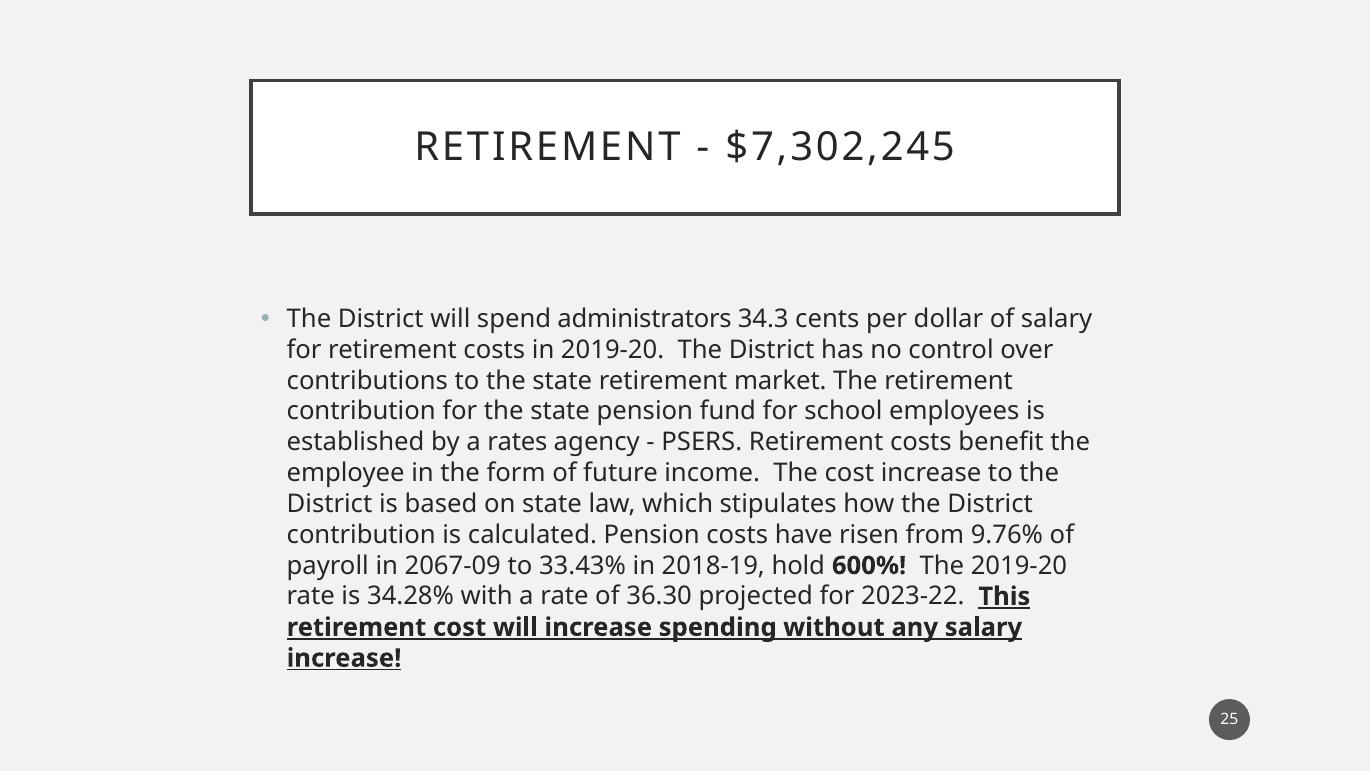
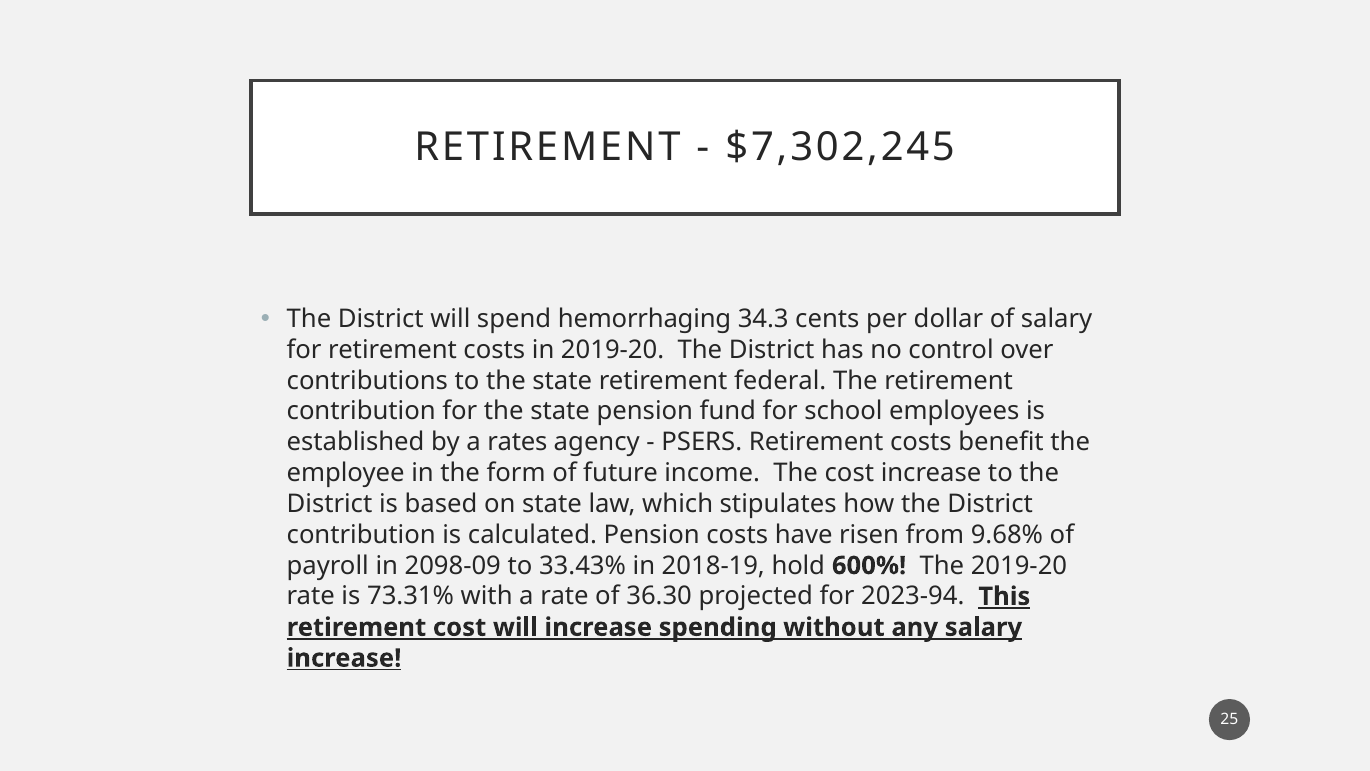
administrators: administrators -> hemorrhaging (645, 319)
market: market -> federal (780, 380)
9.76%: 9.76% -> 9.68% (1007, 535)
2067-09: 2067-09 -> 2098-09 (453, 565)
34.28%: 34.28% -> 73.31% (411, 596)
2023-22: 2023-22 -> 2023-94 (913, 596)
